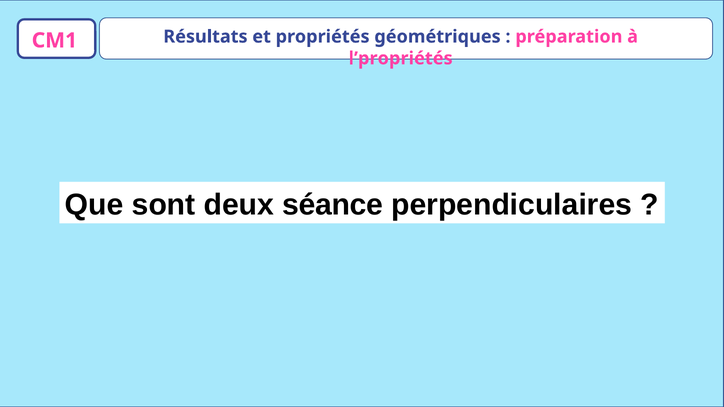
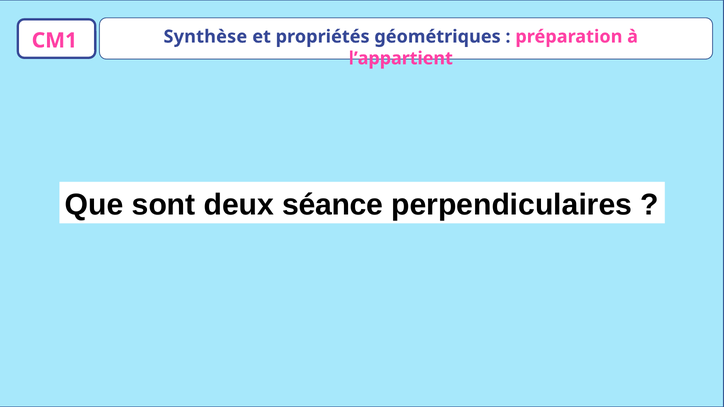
Résultats: Résultats -> Synthèse (205, 37)
l’propriétés: l’propriétés -> l’appartient (401, 58)
